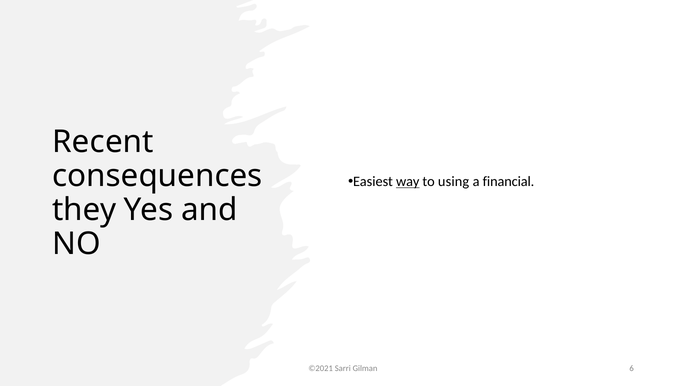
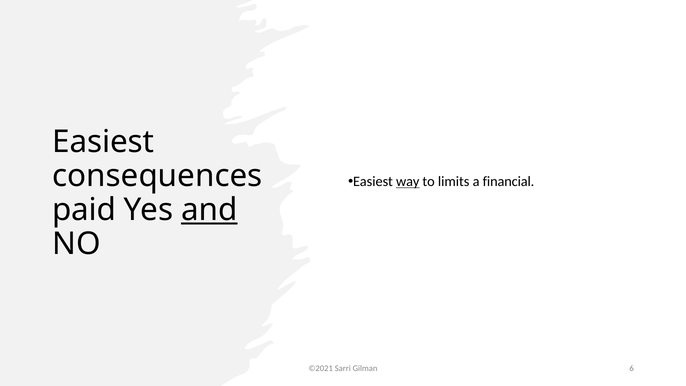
Recent: Recent -> Easiest (103, 142)
using: using -> limits (454, 182)
they: they -> paid (84, 210)
and underline: none -> present (209, 210)
